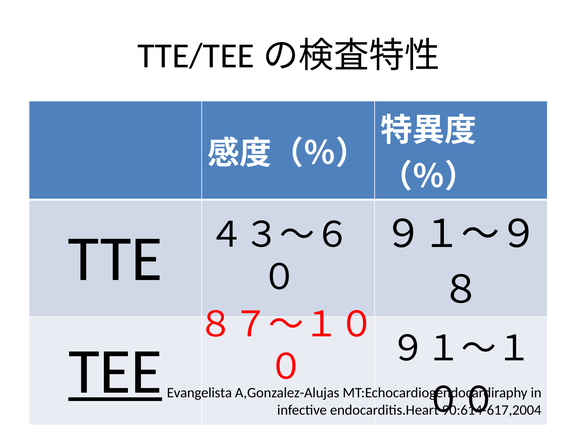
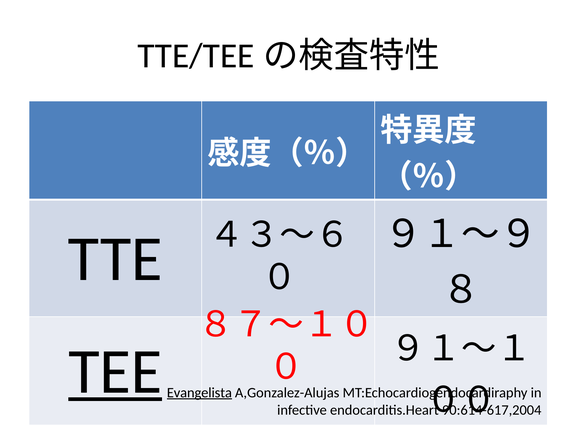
Evangelista underline: none -> present (199, 392)
